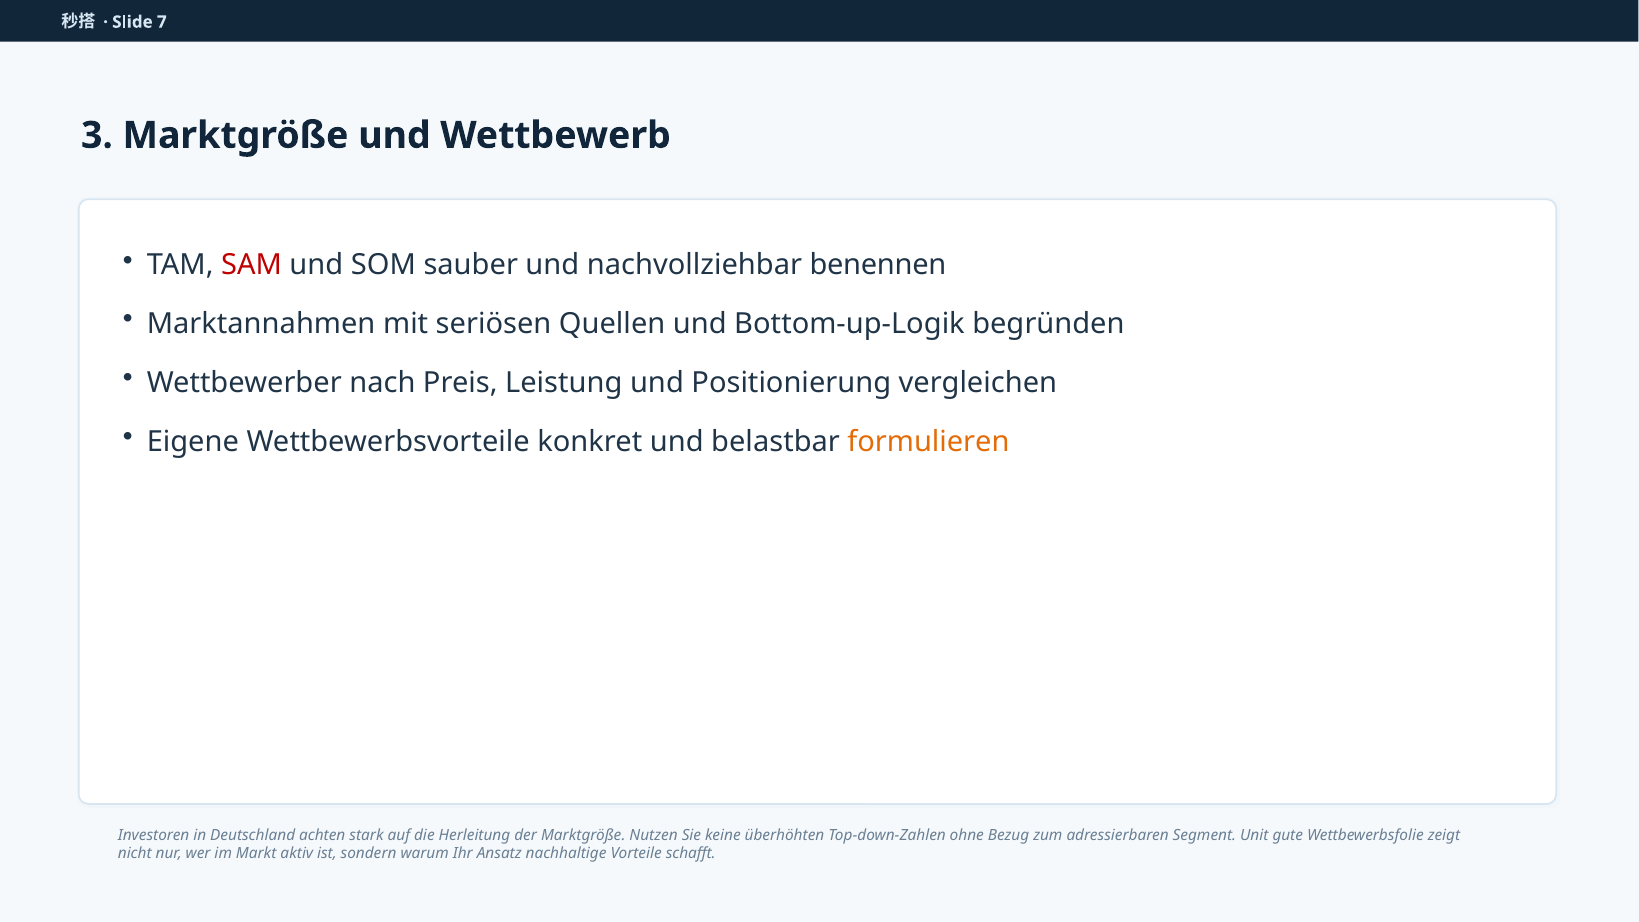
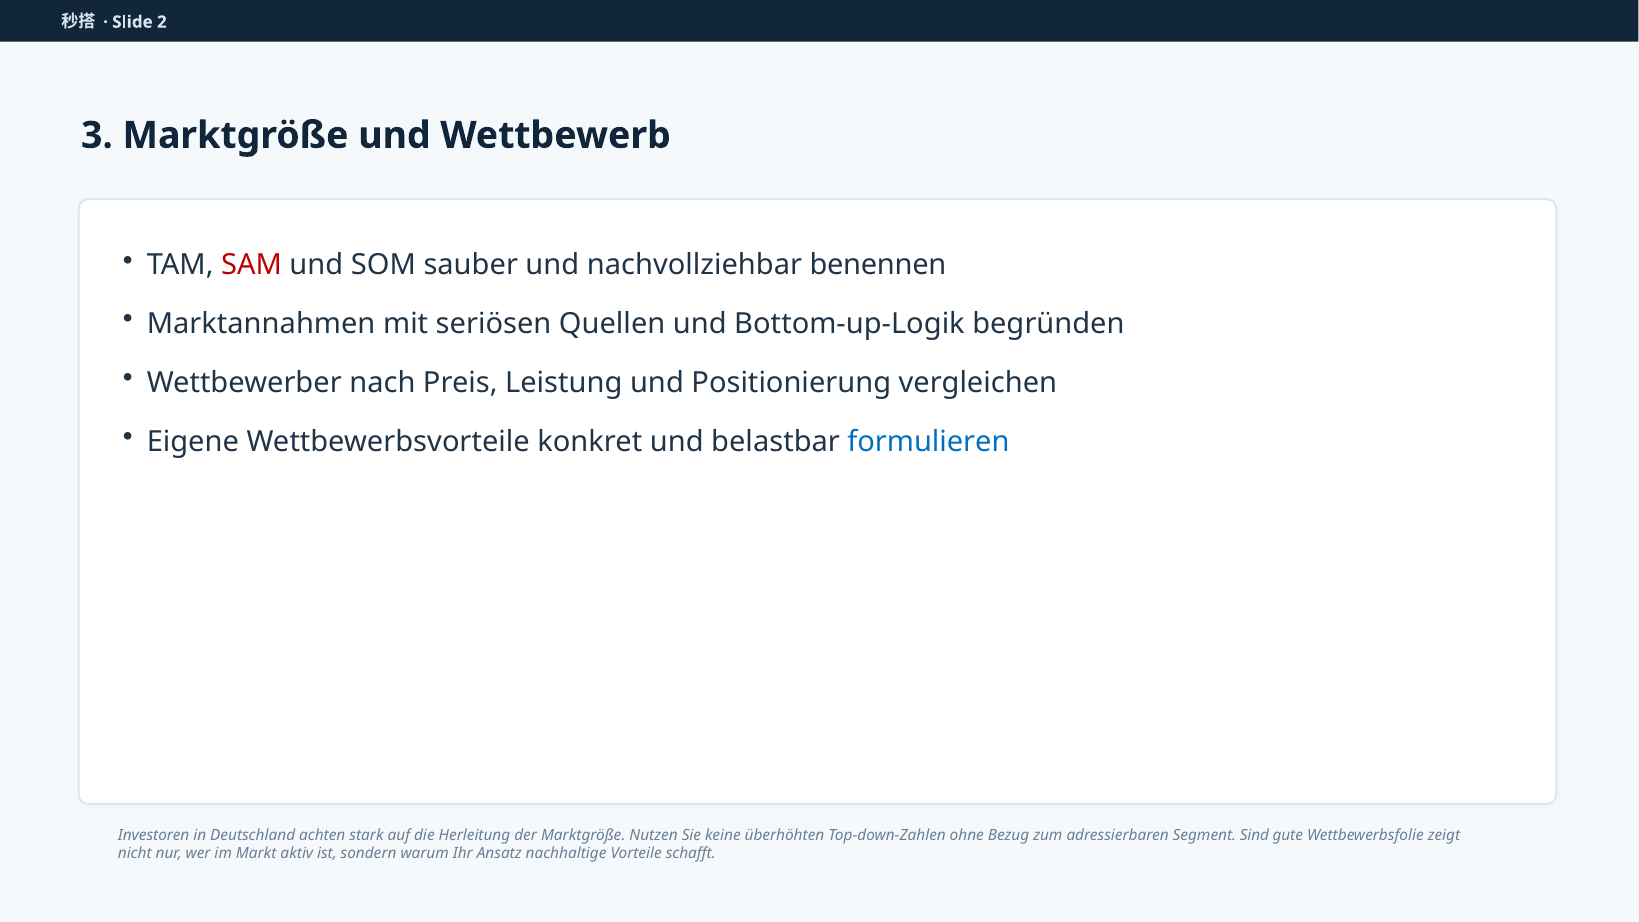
7: 7 -> 2 (162, 22)
formulieren colour: orange -> blue (928, 442)
Unit: Unit -> Sind (1254, 835)
